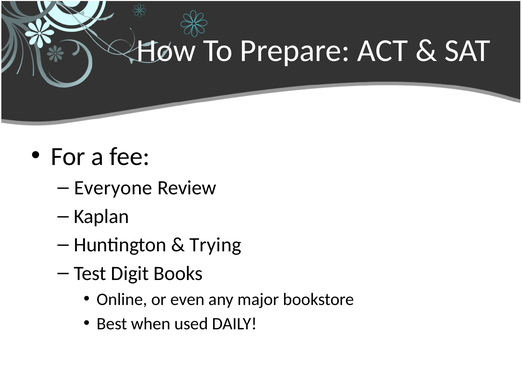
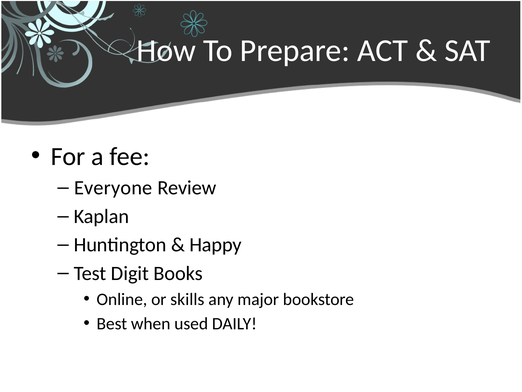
Trying: Trying -> Happy (216, 245)
even: even -> skills (187, 299)
